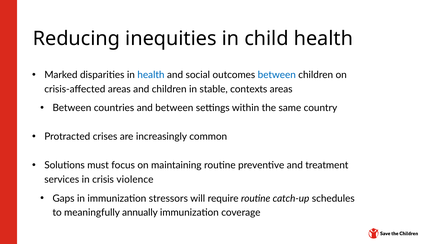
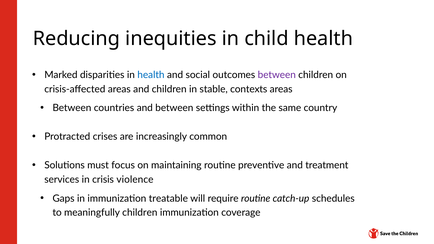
between colour: blue -> purple (277, 75)
stressors: stressors -> treatable (168, 198)
meaningfully annually: annually -> children (140, 213)
